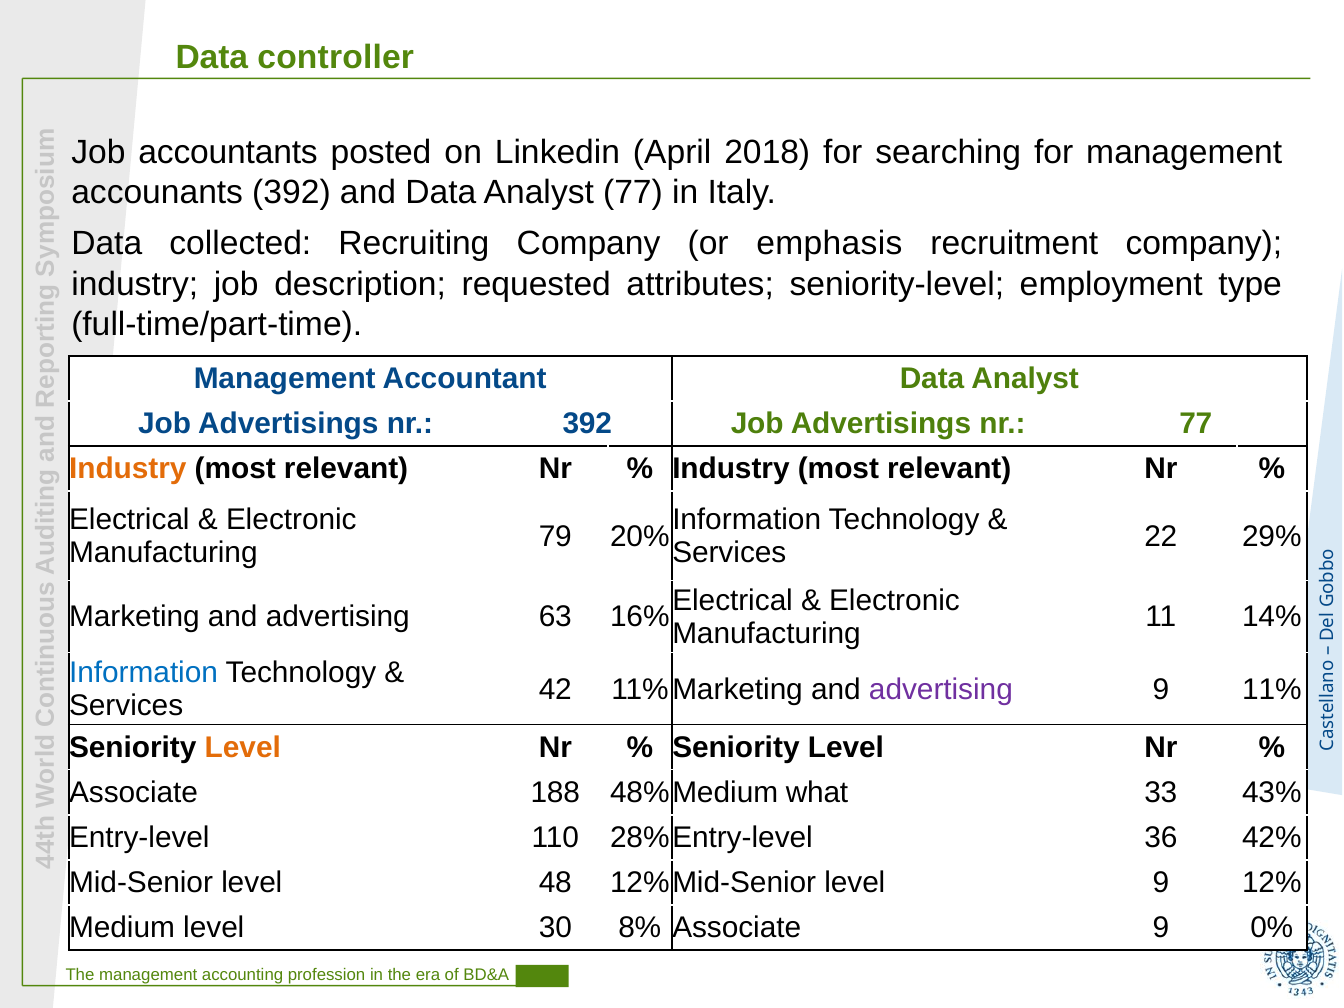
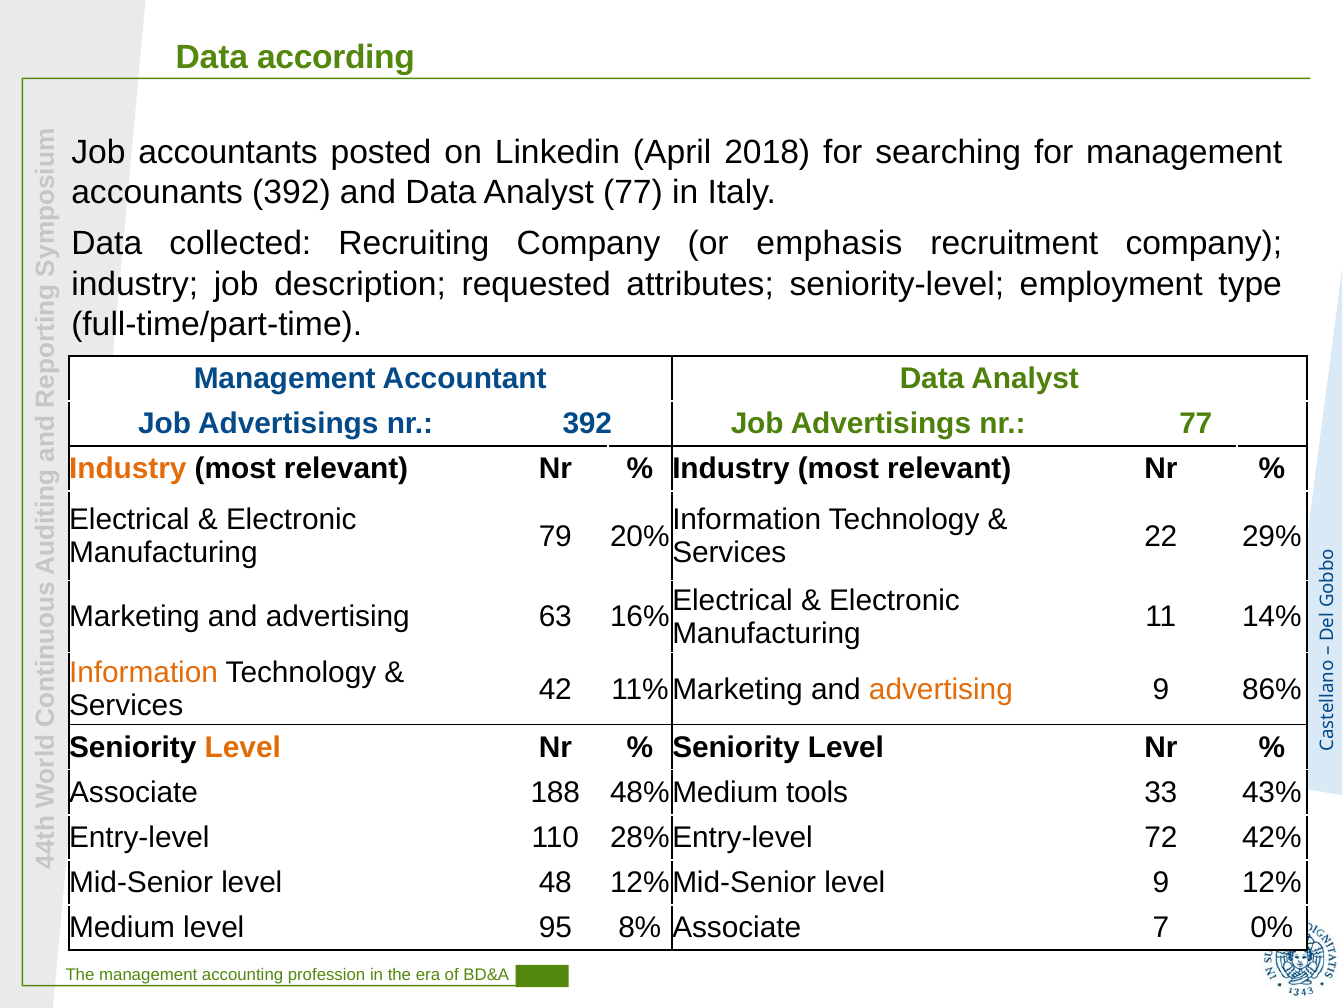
controller: controller -> according (336, 57)
Information colour: blue -> orange (144, 673)
advertising colour: purple -> orange (941, 689)
11%: 11% -> 86% (1272, 689)
what: what -> tools (817, 793)
36: 36 -> 72 (1161, 838)
30: 30 -> 95 (555, 928)
Associate 9: 9 -> 7 (1161, 928)
